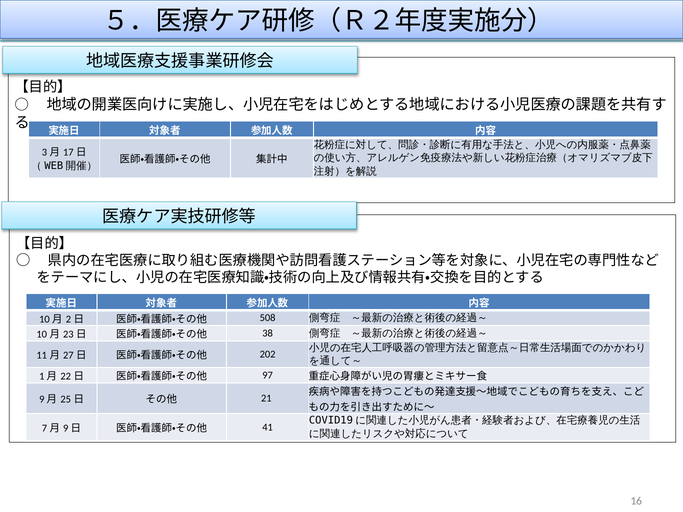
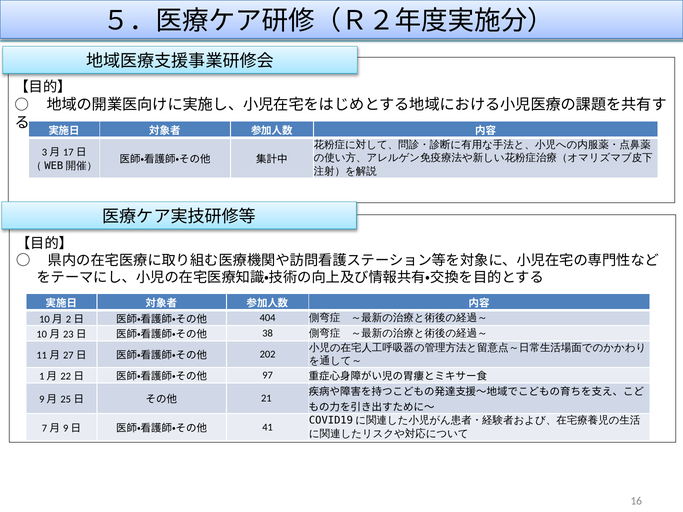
508: 508 -> 404 (268, 318)
